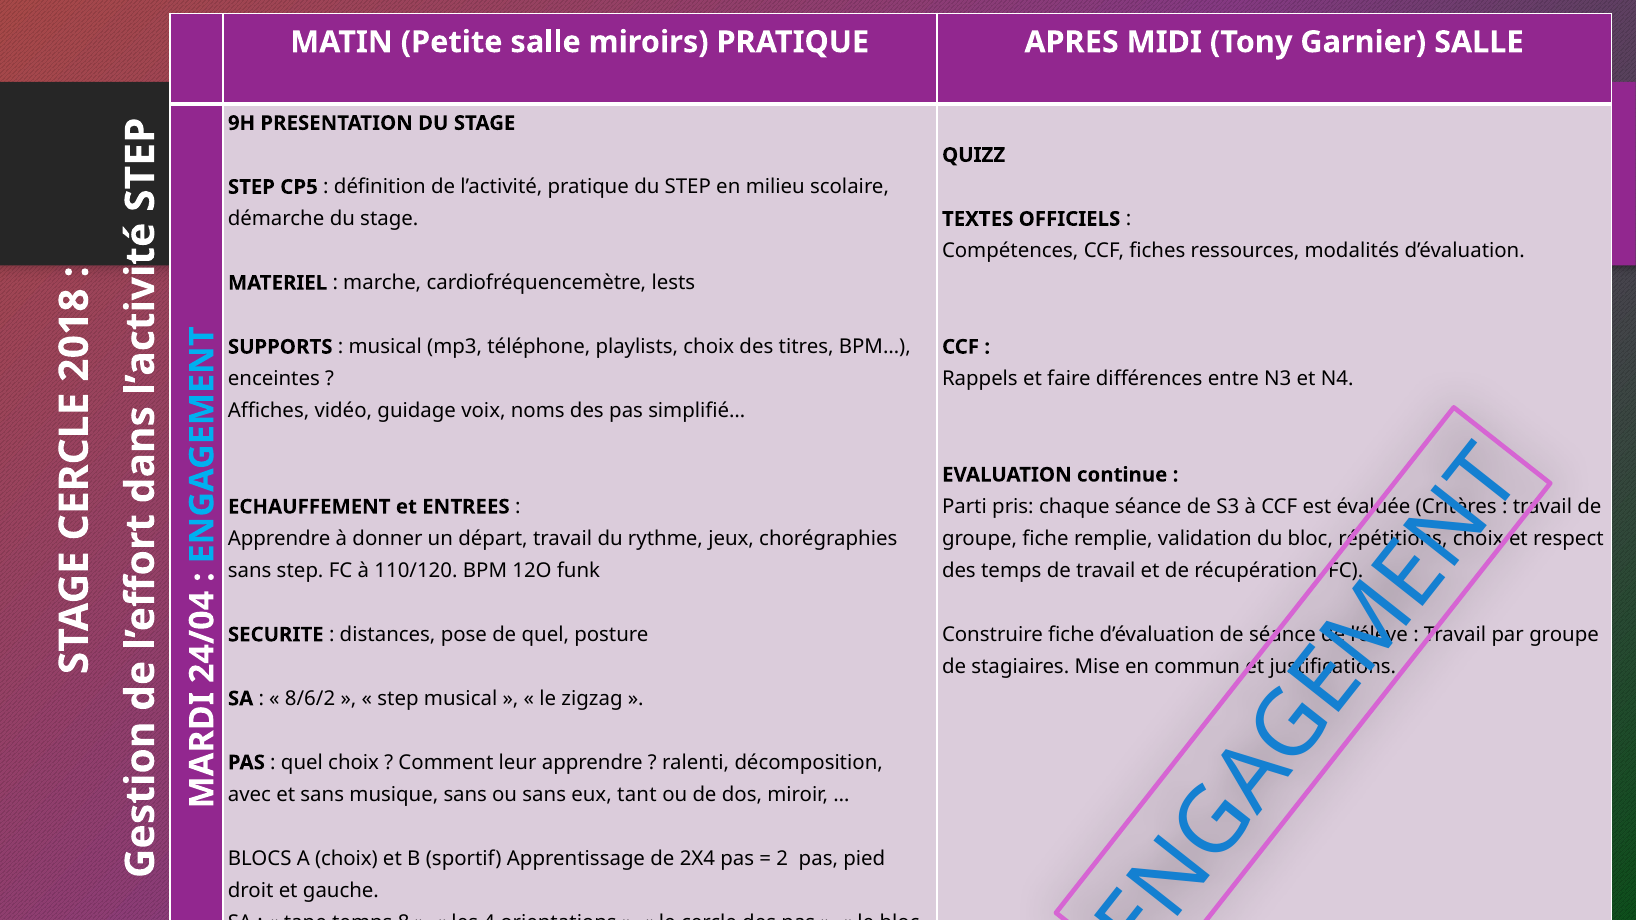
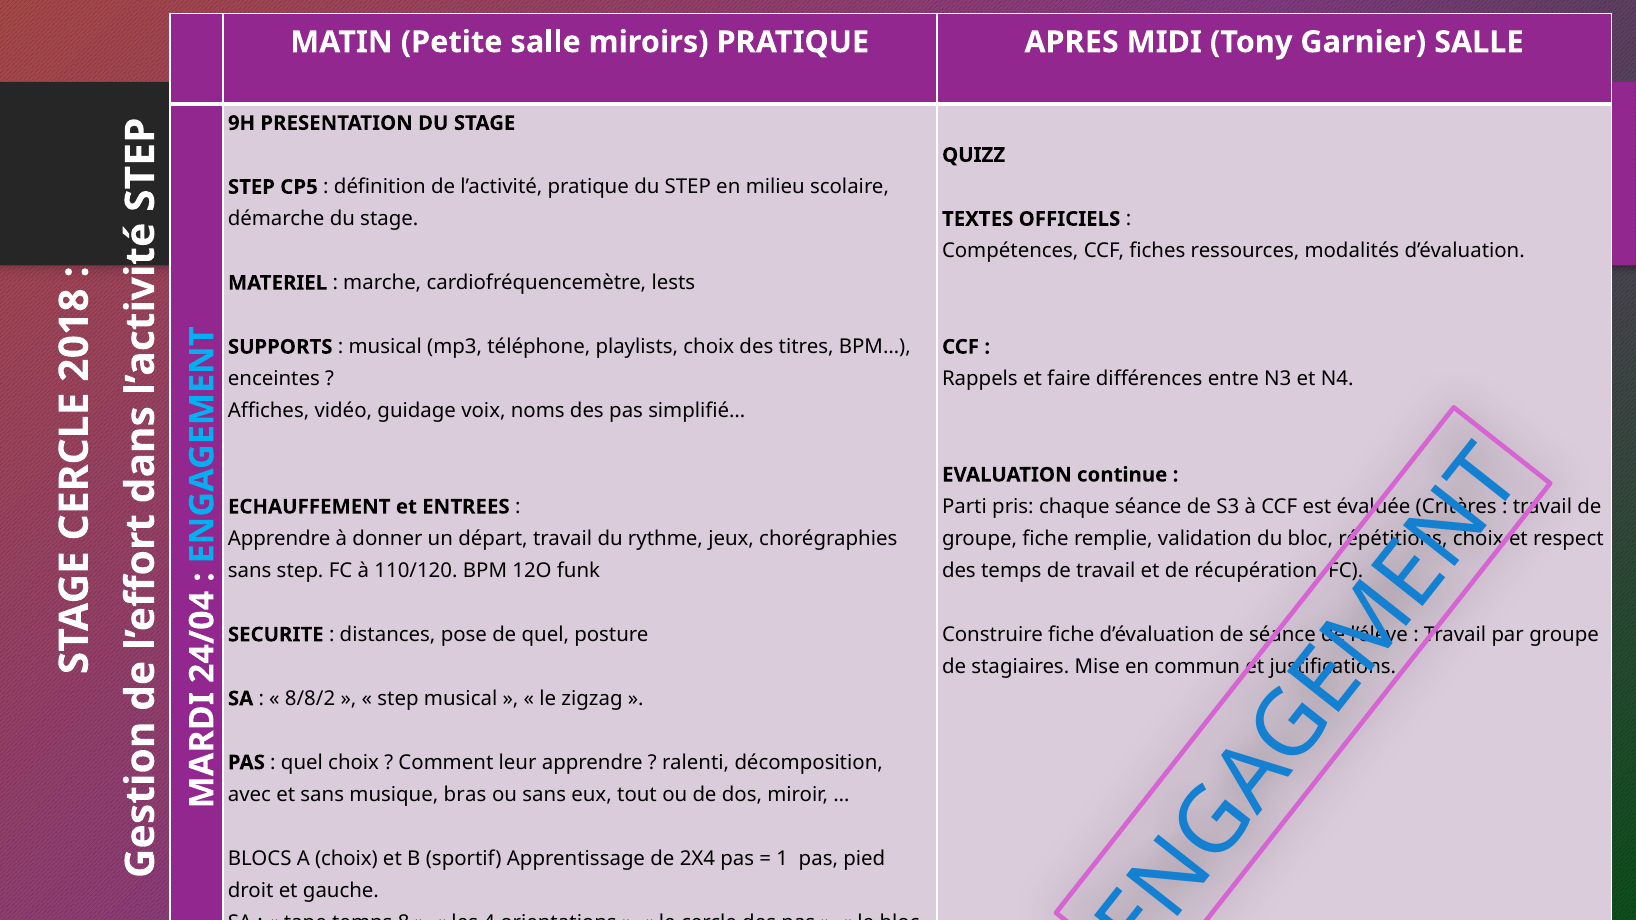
8/6/2: 8/6/2 -> 8/8/2 (310, 699)
musique sans: sans -> bras (465, 795)
tant: tant -> tout (637, 795)
2: 2 -> 1 (782, 859)
